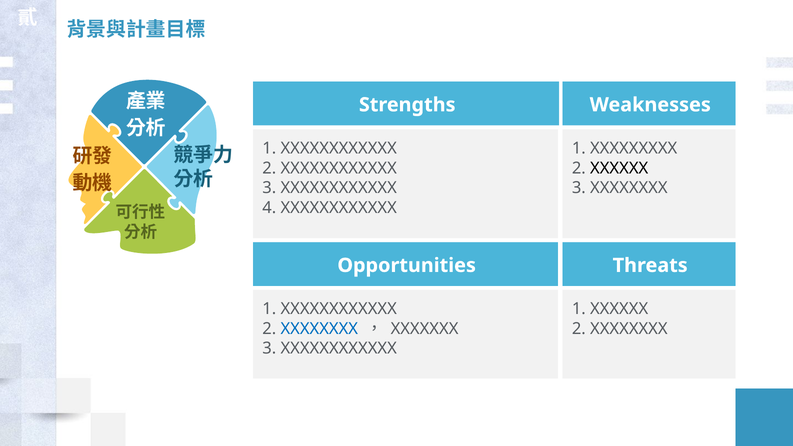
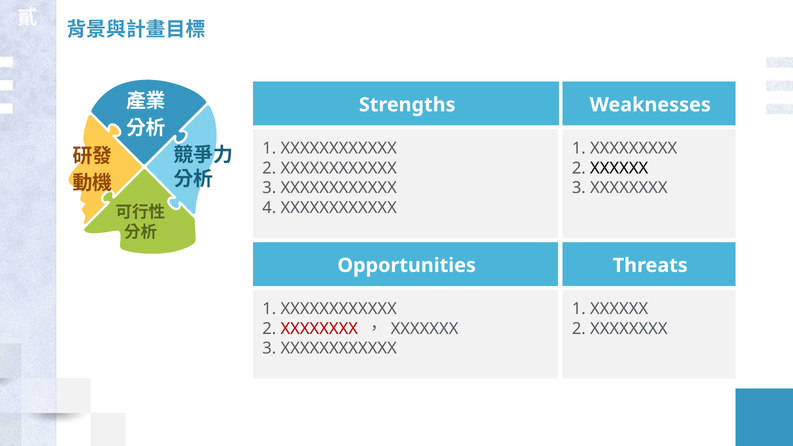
XXXXXXXX colour: blue -> red (319, 329)
